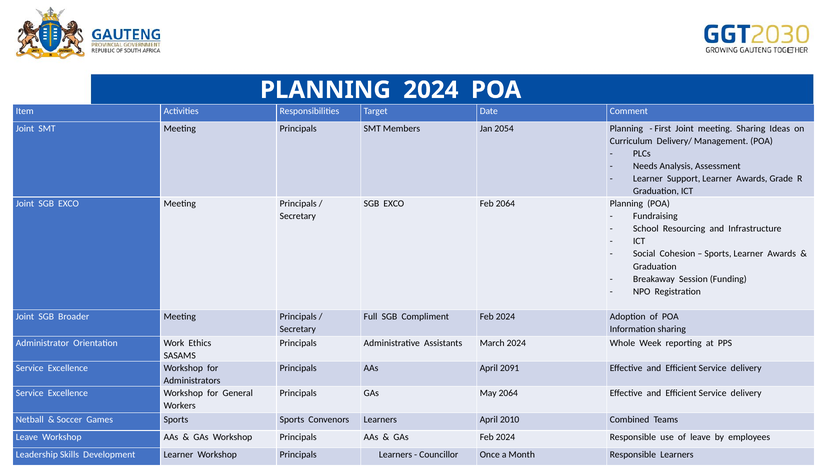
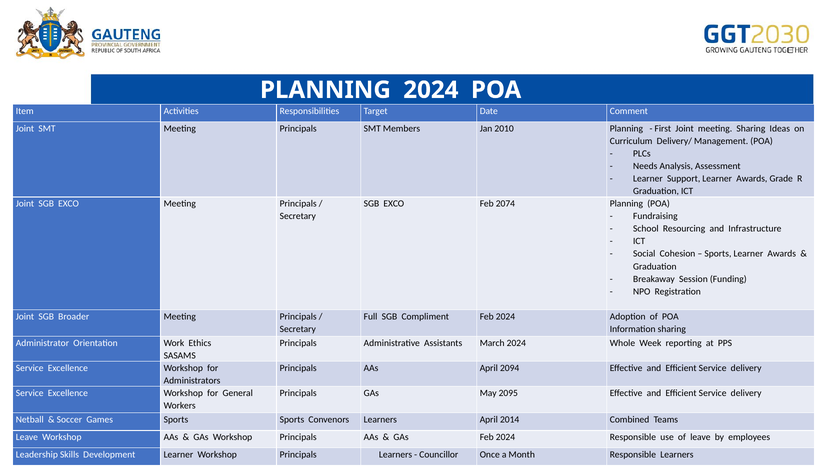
2054: 2054 -> 2010 (504, 129)
Feb 2064: 2064 -> 2074 (505, 204)
2091: 2091 -> 2094 (510, 368)
May 2064: 2064 -> 2095 (508, 393)
2010: 2010 -> 2014 (510, 419)
